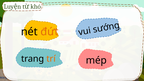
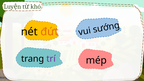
trí colour: orange -> purple (51, 59)
